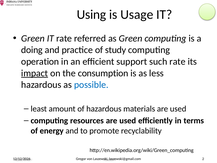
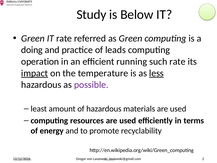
Using: Using -> Study (91, 14)
Usage: Usage -> Below (137, 14)
study: study -> leads (116, 50)
support: support -> running (132, 61)
consumption: consumption -> temperature (103, 73)
less underline: none -> present (156, 73)
possible colour: blue -> purple (91, 85)
